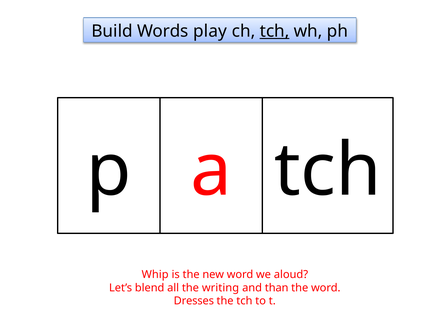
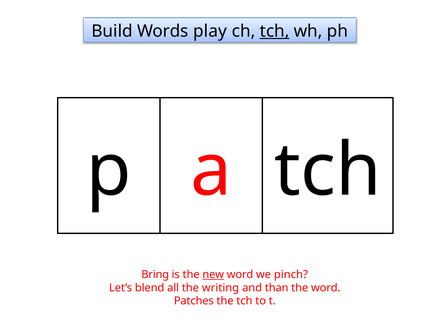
Whip: Whip -> Bring (155, 274)
new underline: none -> present (213, 274)
aloud: aloud -> pinch (291, 274)
Dresses: Dresses -> Patches (194, 301)
